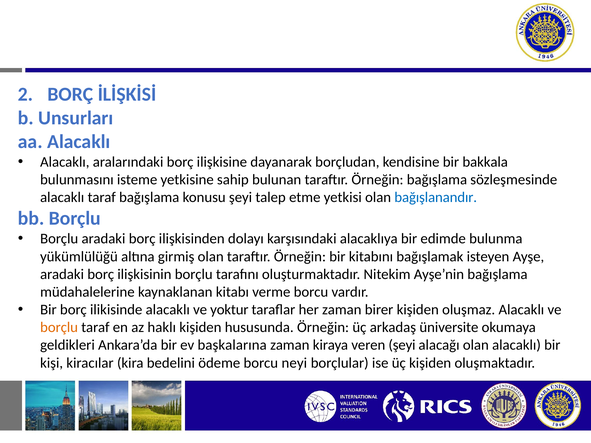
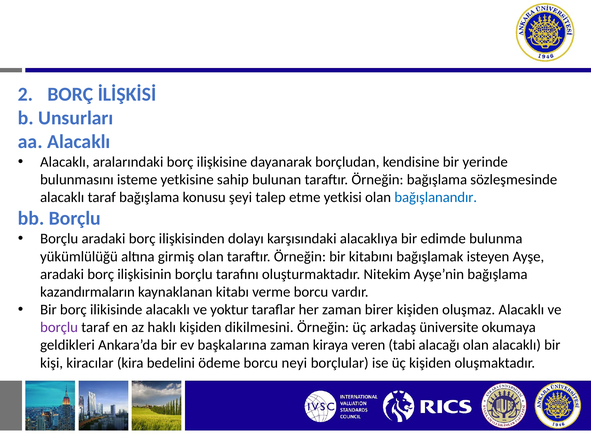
bakkala: bakkala -> yerinde (485, 162)
müdahalelerine: müdahalelerine -> kazandırmaların (87, 292)
borçlu colour: orange -> purple (59, 328)
hususunda: hususunda -> dikilmesini (259, 328)
veren şeyi: şeyi -> tabi (402, 345)
